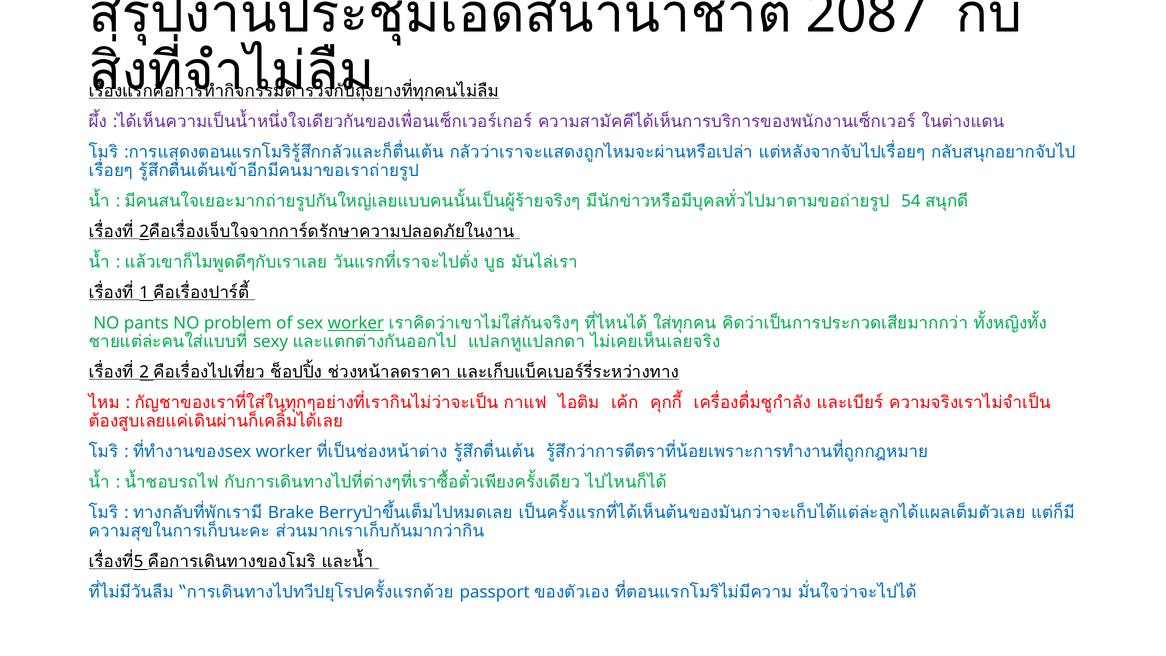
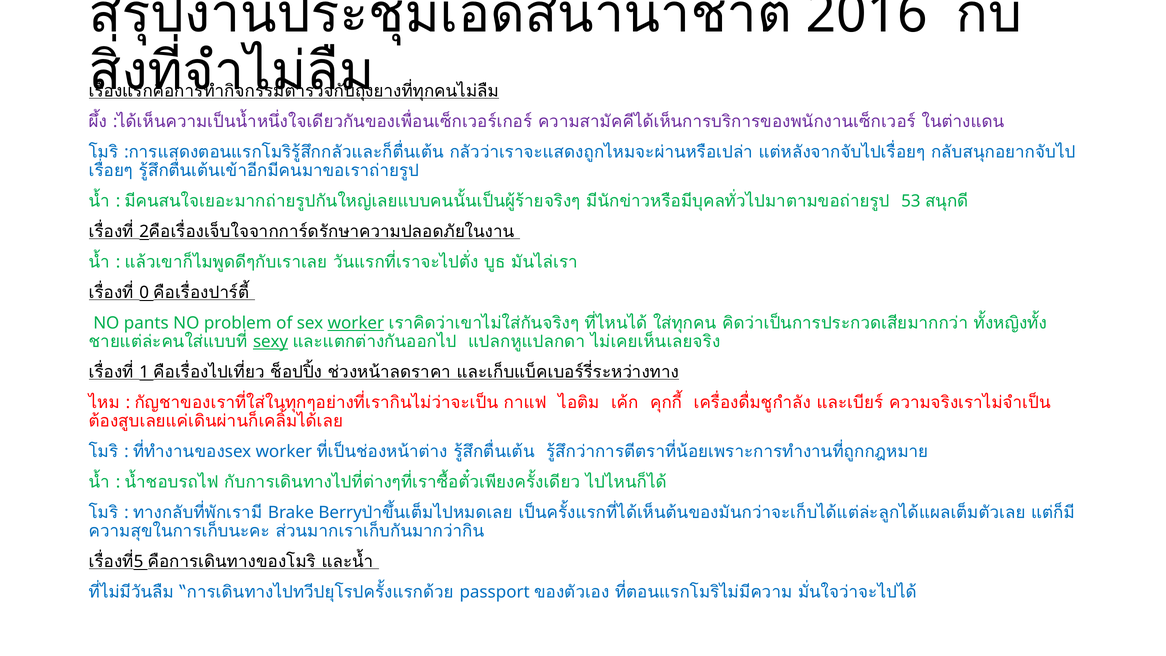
2087: 2087 -> 2016 (867, 14)
54: 54 -> 53 (911, 201)
1: 1 -> 0 (144, 293)
sexy underline: none -> present (271, 341)
2: 2 -> 1 (144, 372)
